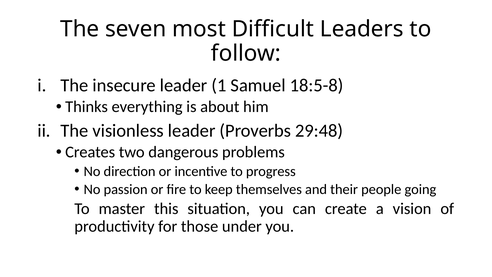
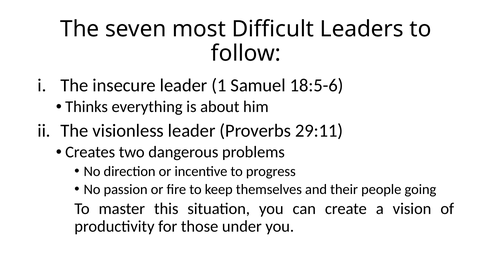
18:5-8: 18:5-8 -> 18:5-6 (317, 85)
29:48: 29:48 -> 29:11 (319, 131)
